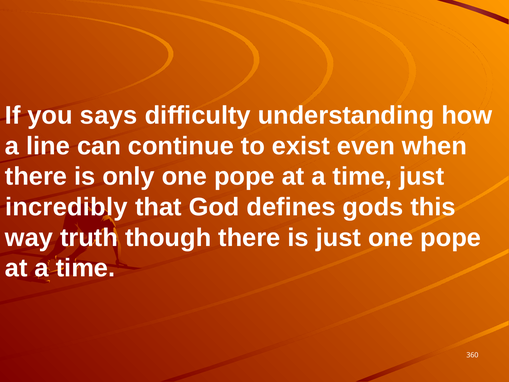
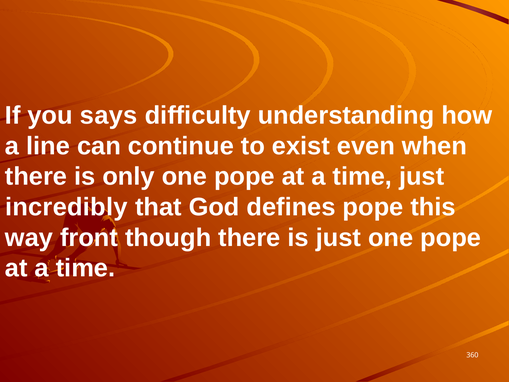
defines gods: gods -> pope (373, 207)
truth: truth -> front (89, 237)
